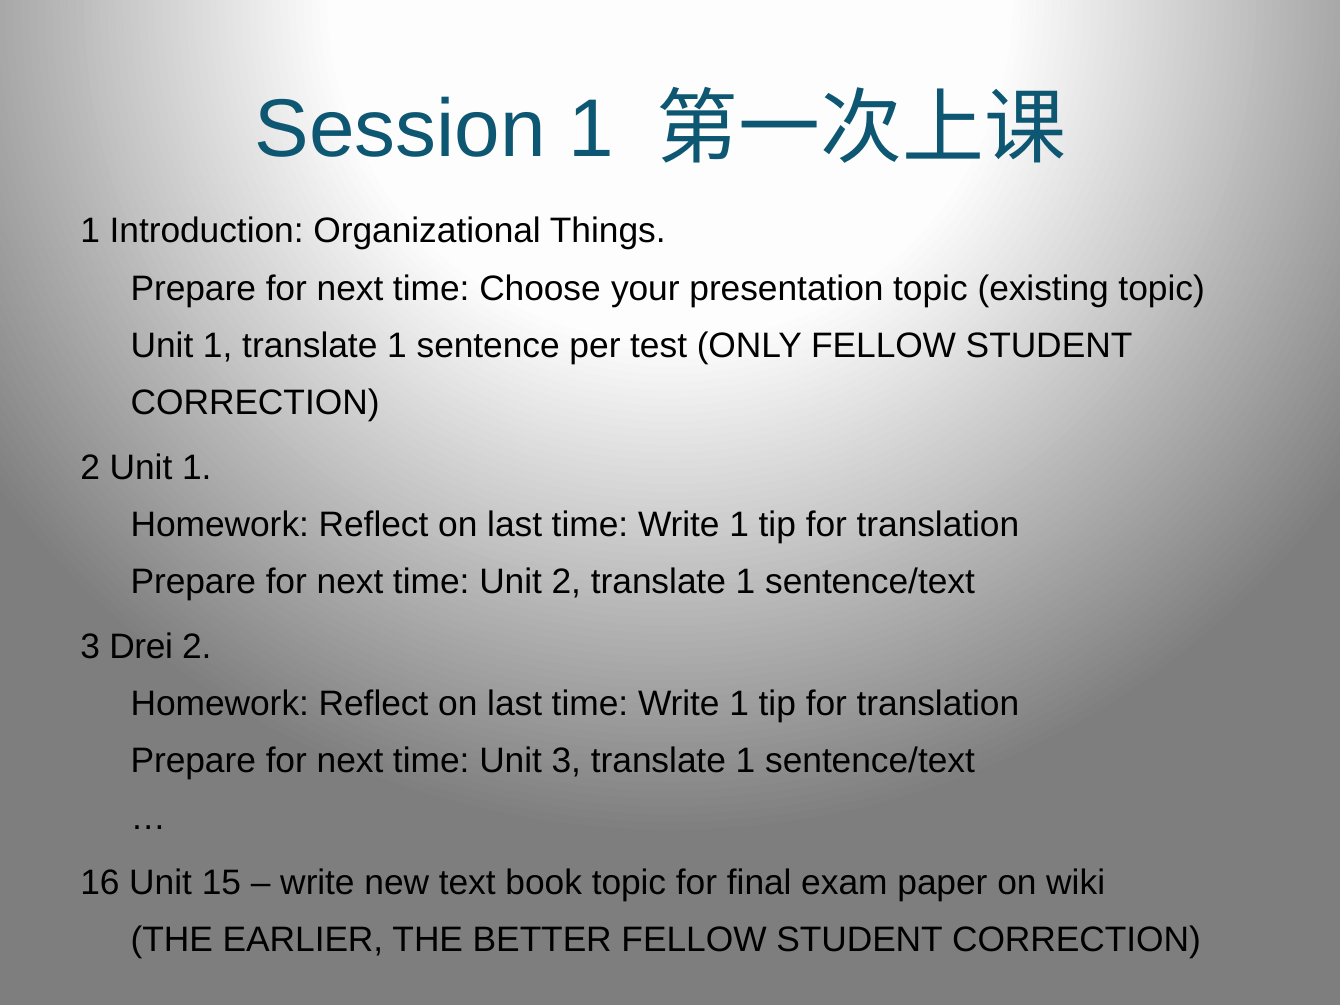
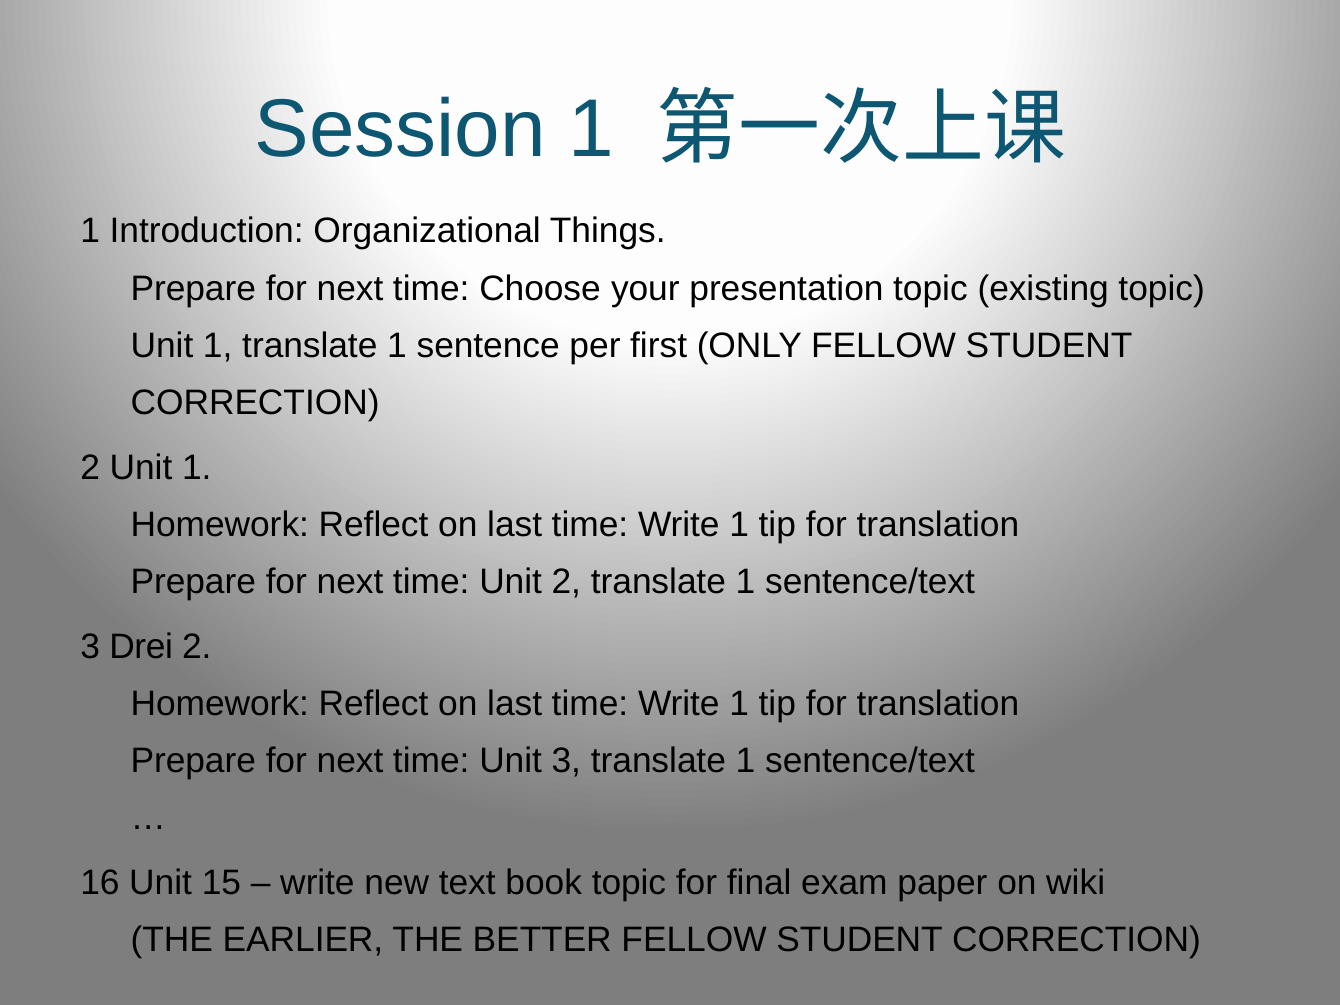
test: test -> first (659, 346)
